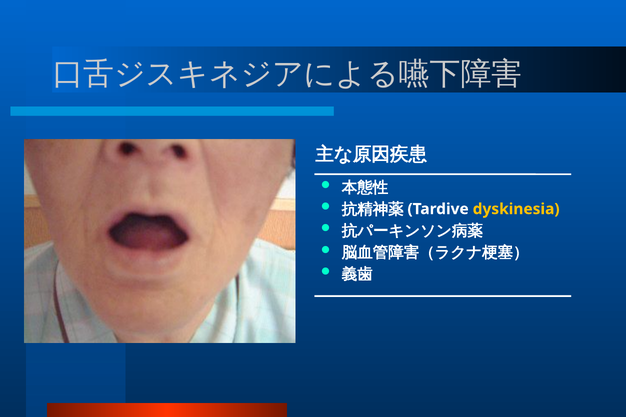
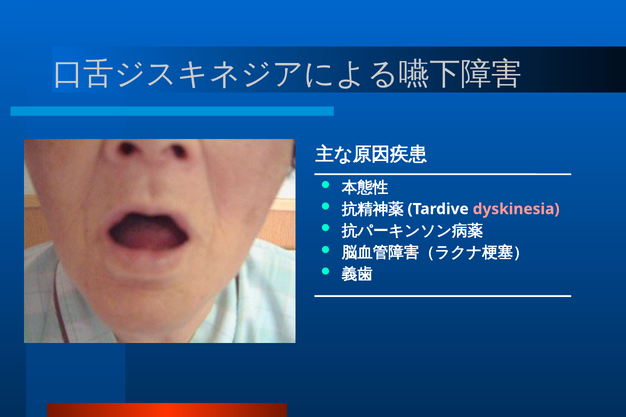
dyskinesia colour: yellow -> pink (516, 209)
